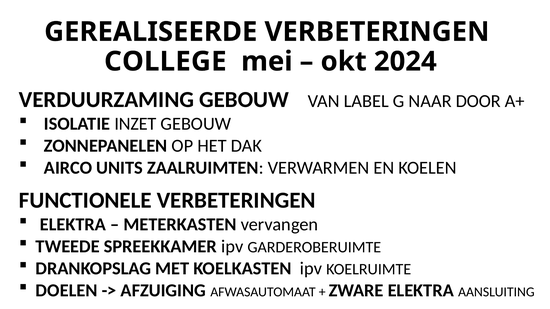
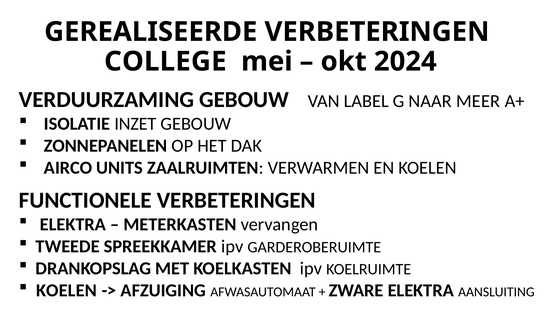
DOOR: DOOR -> MEER (478, 101)
DOELEN: DOELEN -> KOELEN (67, 291)
